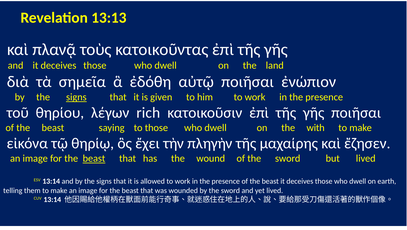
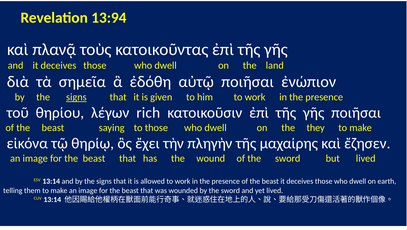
13:13: 13:13 -> 13:94 (109, 18)
with: with -> they (316, 128)
beast underline: present -> none (94, 158)
